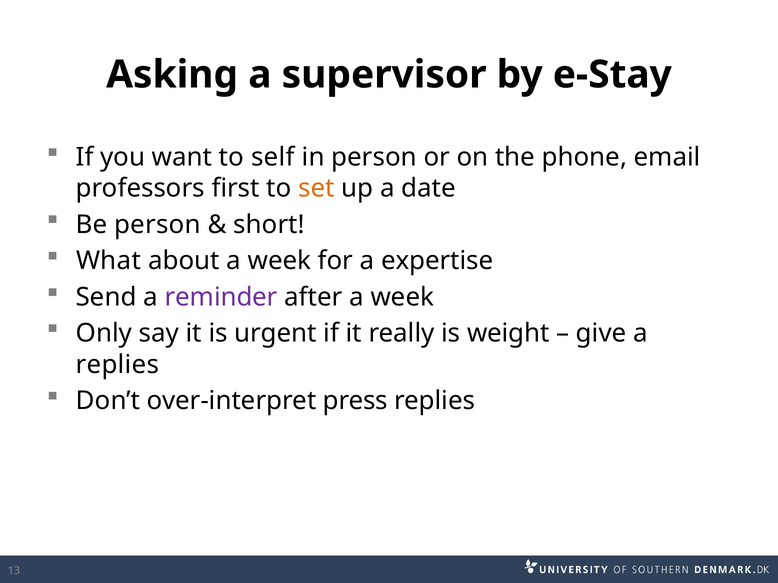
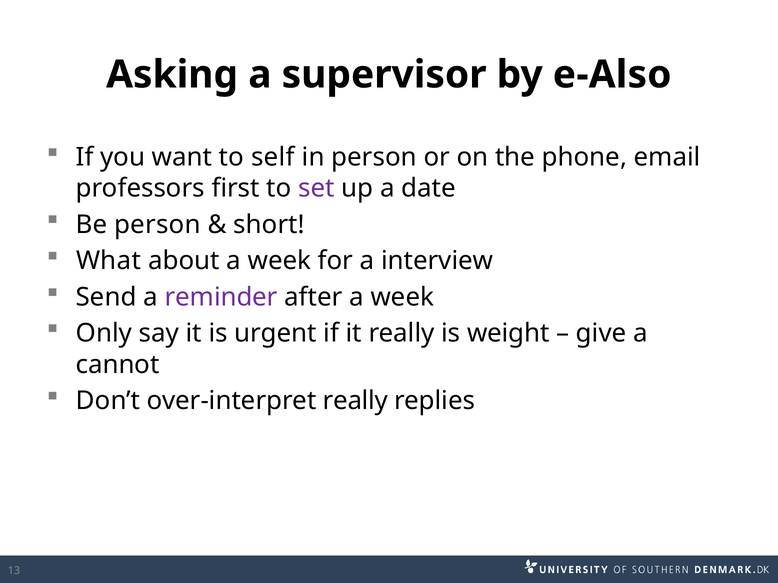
e-Stay: e-Stay -> e-Also (612, 75)
set colour: orange -> purple (316, 189)
expertise: expertise -> interview (437, 261)
replies: replies -> cannot (118, 365)
over-interpret press: press -> really (355, 401)
